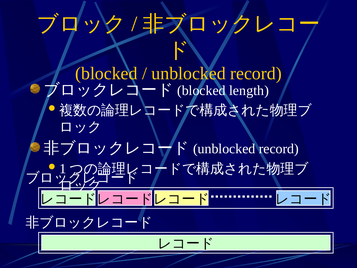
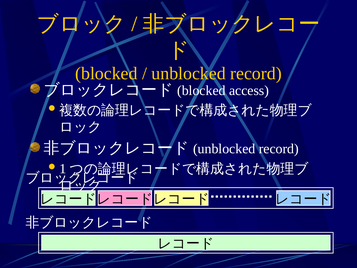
length: length -> access (249, 90)
